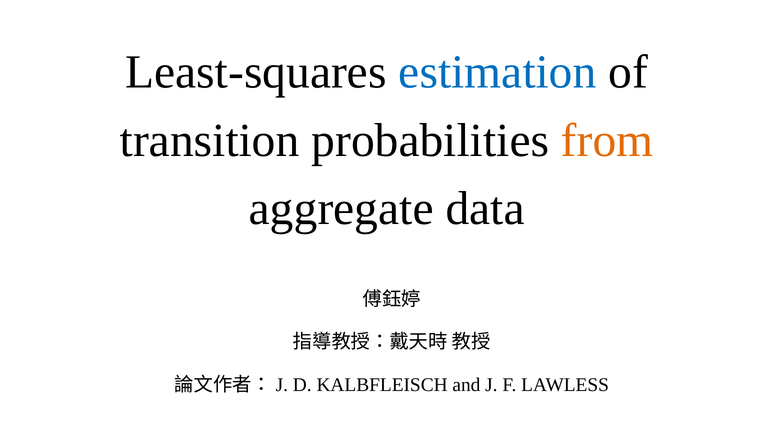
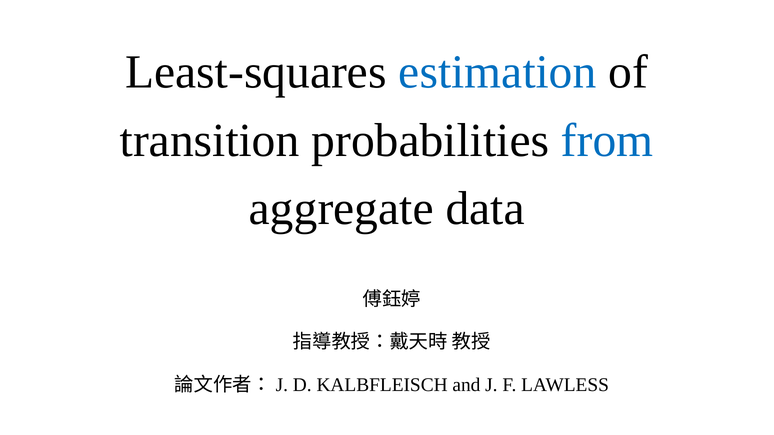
from colour: orange -> blue (607, 140)
